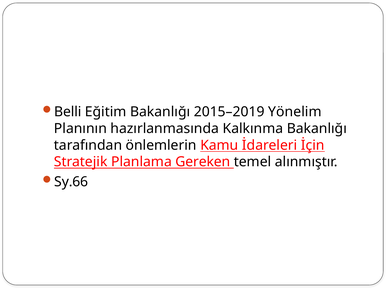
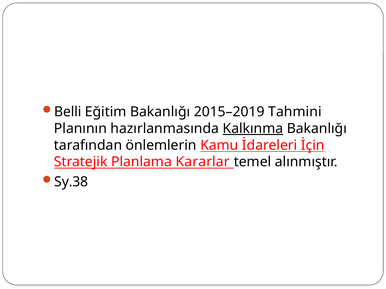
Yönelim: Yönelim -> Tahmini (295, 112)
Kalkınma underline: none -> present (253, 129)
Gereken: Gereken -> Kararlar (203, 162)
Sy.66: Sy.66 -> Sy.38 (71, 182)
